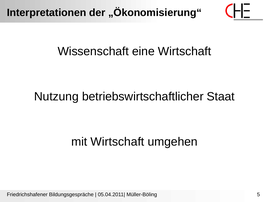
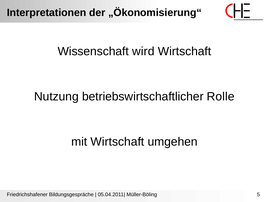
eine: eine -> wird (143, 51)
Staat: Staat -> Rolle (221, 96)
